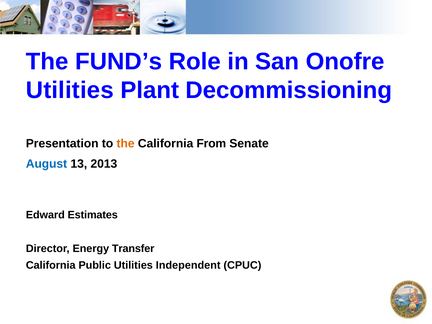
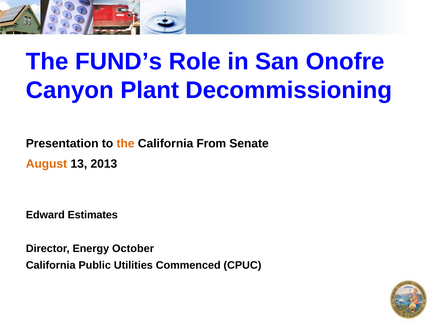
Utilities: Utilities -> Canyon (70, 90)
August colour: blue -> orange (46, 164)
Transfer: Transfer -> October (133, 248)
Independent: Independent -> Commenced (188, 265)
